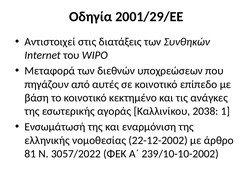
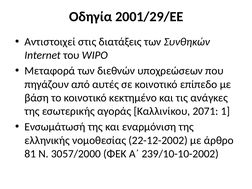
2038: 2038 -> 2071 (205, 111)
3057/2022: 3057/2022 -> 3057/2000 (76, 154)
